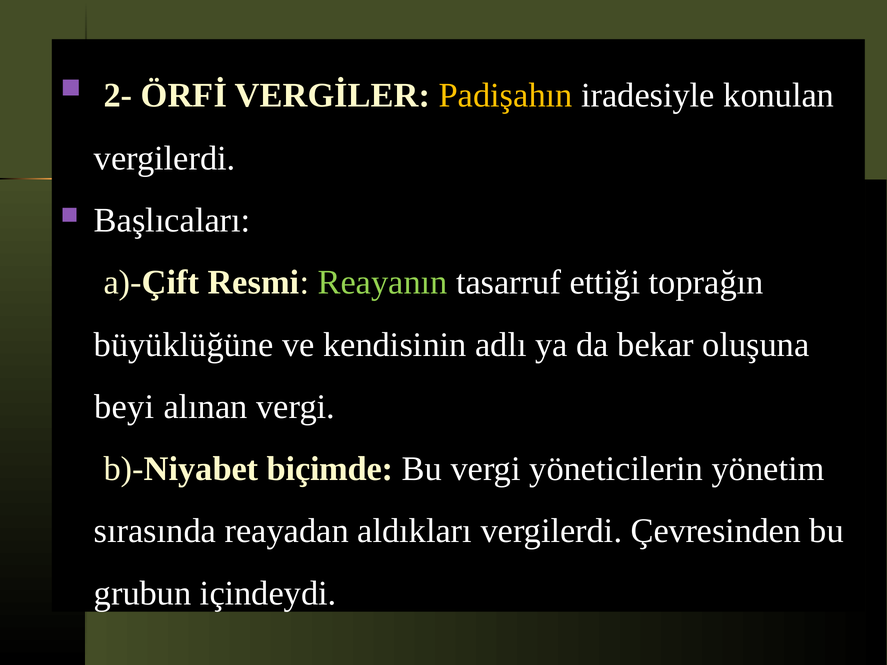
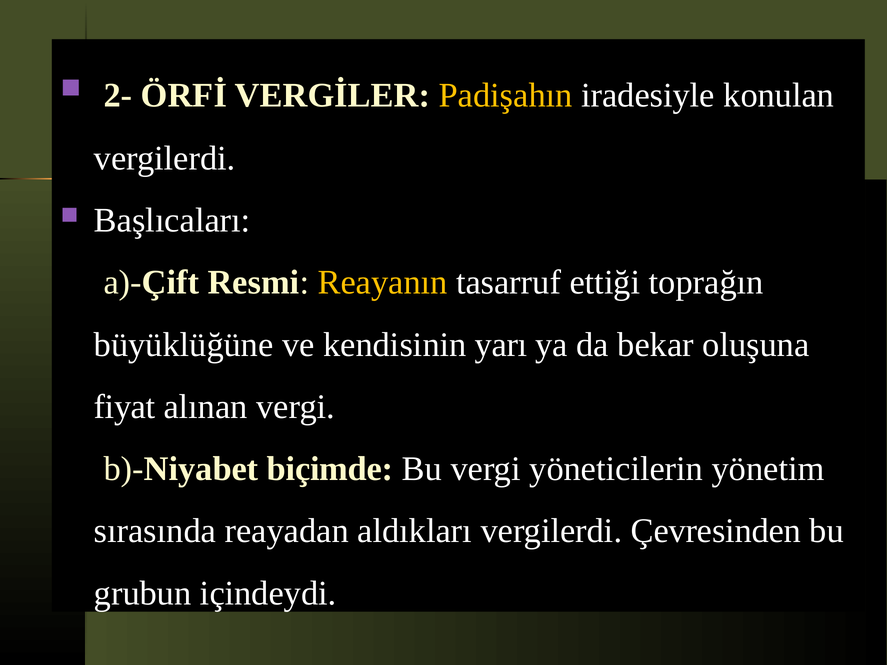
Reayanın colour: light green -> yellow (383, 283)
adlı: adlı -> yarı (501, 345)
beyi: beyi -> fiyat (125, 407)
